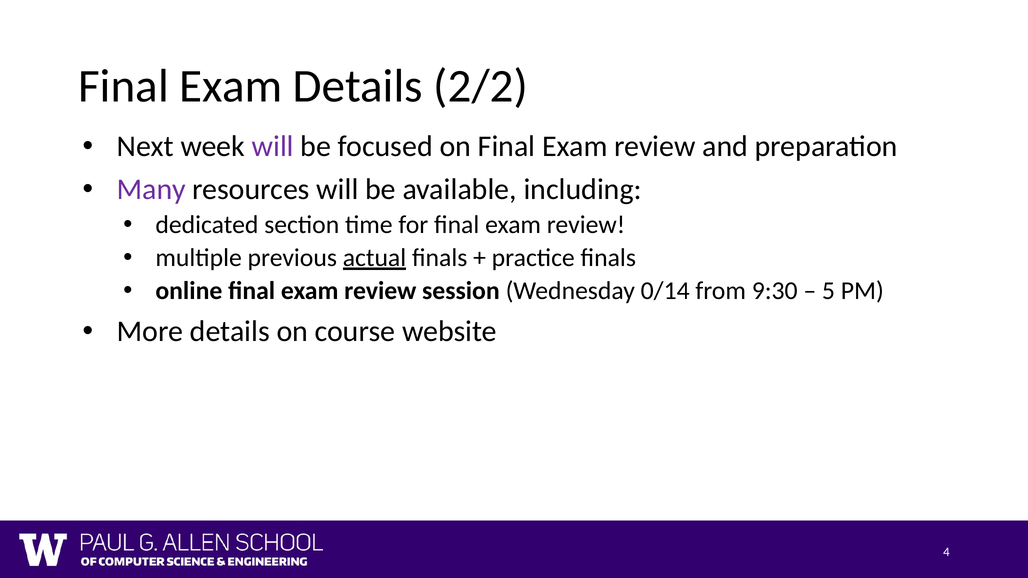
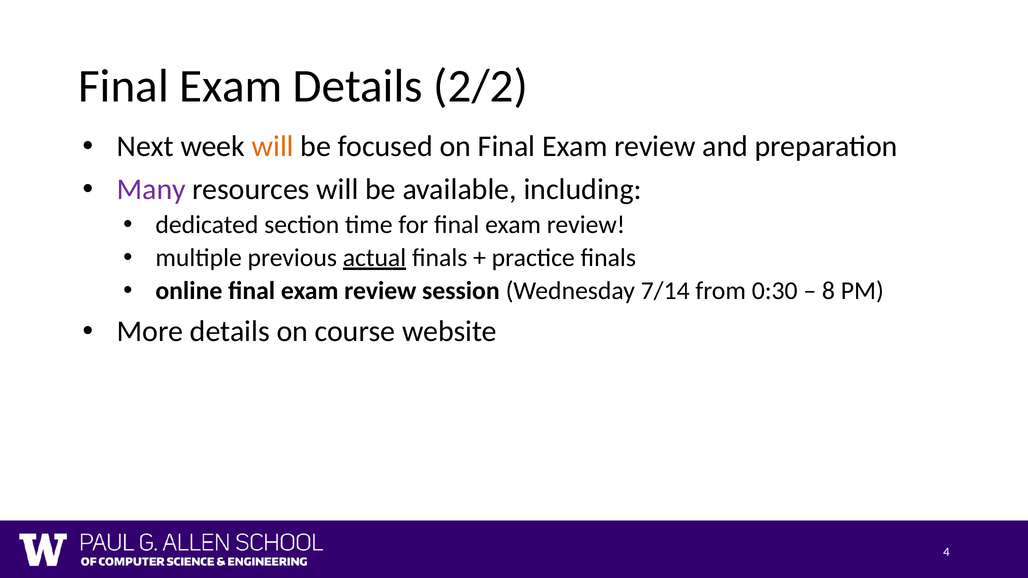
will colour: purple -> orange (273, 146)
0/14: 0/14 -> 7/14 (665, 291)
9:30: 9:30 -> 0:30 (775, 291)
5: 5 -> 8 (828, 291)
